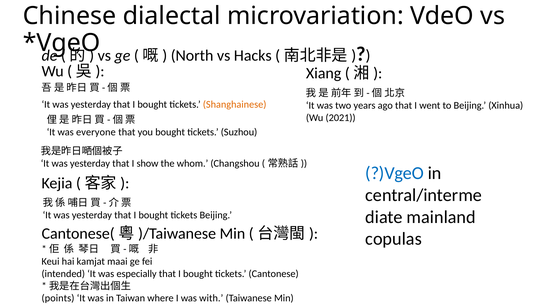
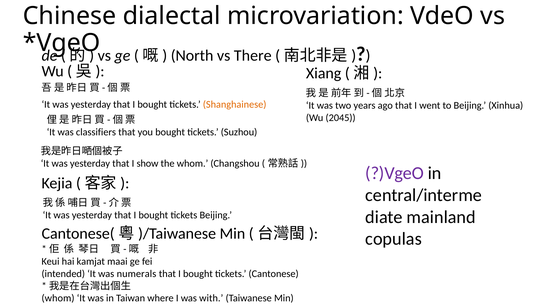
Hacks: Hacks -> There (253, 55)
2021: 2021 -> 2045 (341, 118)
everyone: everyone -> classifiers (96, 132)
?)VgeO colour: blue -> purple (395, 173)
especially: especially -> numerals (137, 274)
points: points -> whom (58, 298)
